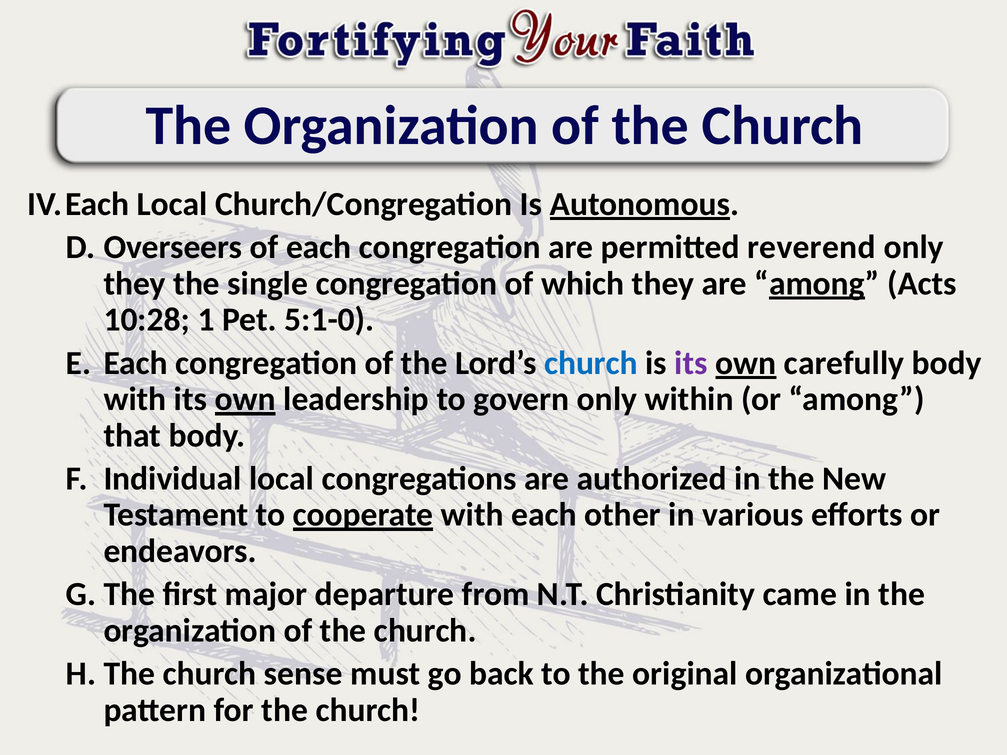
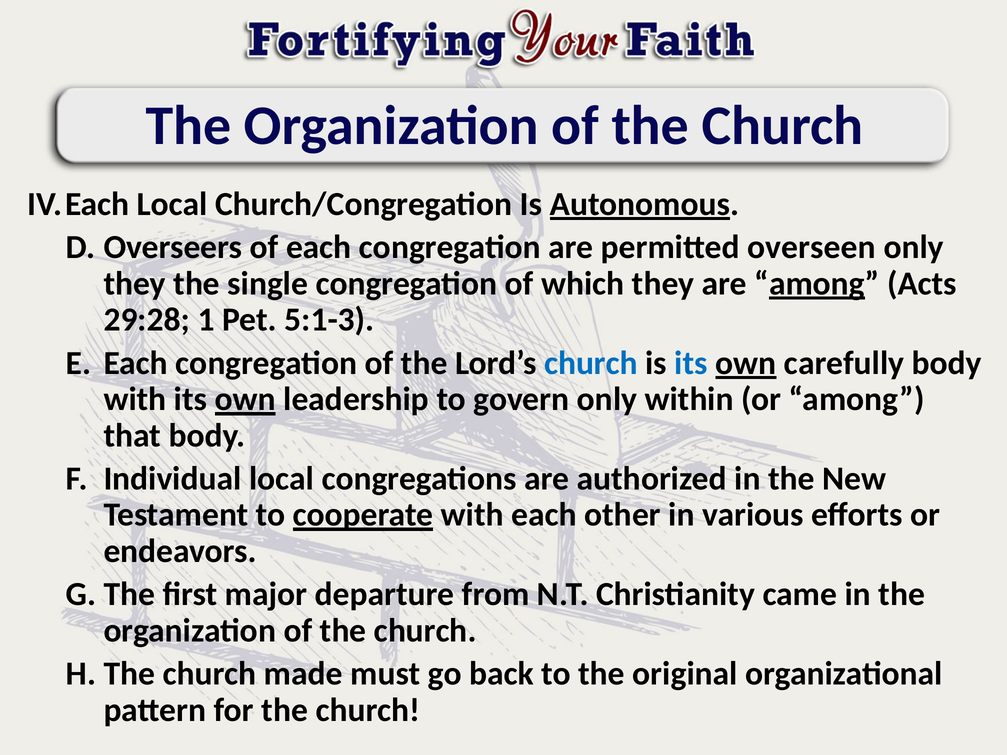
reverend: reverend -> overseen (812, 247)
10:28: 10:28 -> 29:28 (147, 320)
5:1-0: 5:1-0 -> 5:1-3 (329, 320)
its colour: purple -> blue (691, 363)
sense: sense -> made (303, 674)
